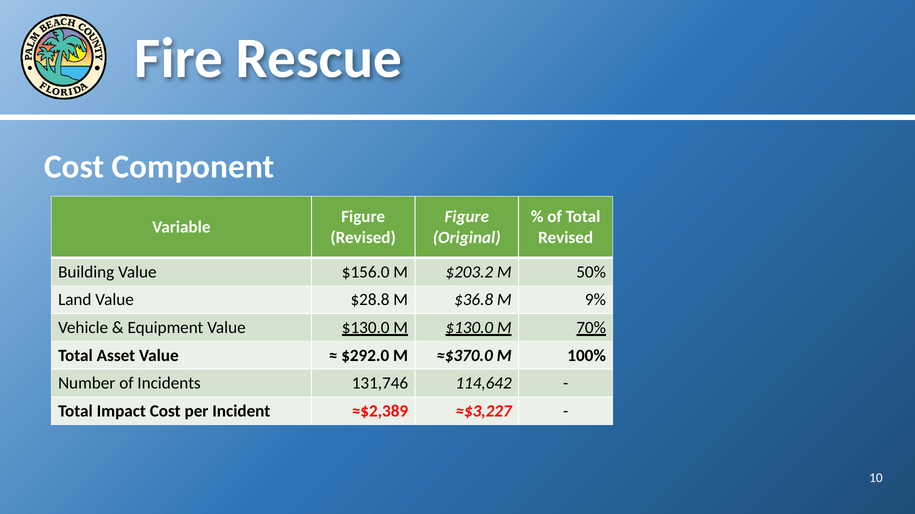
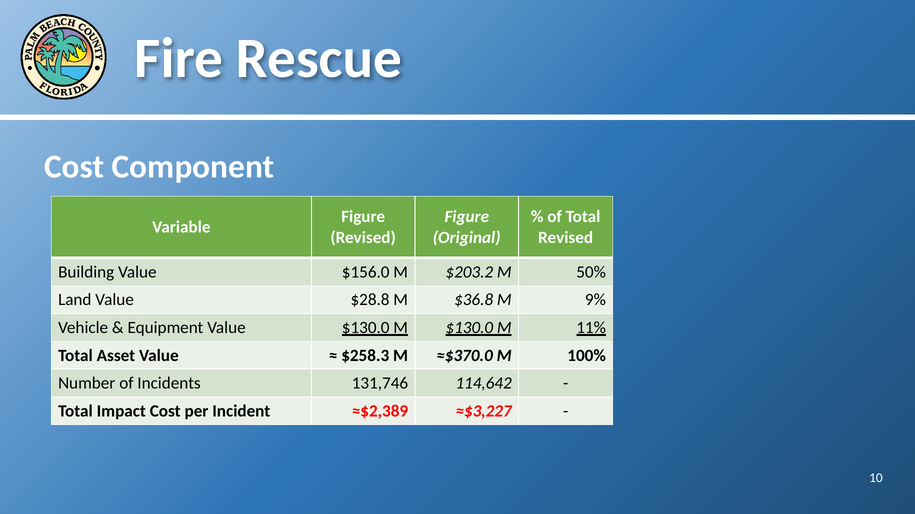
70%: 70% -> 11% (591, 328)
$292.0: $292.0 -> $258.3 (365, 356)
